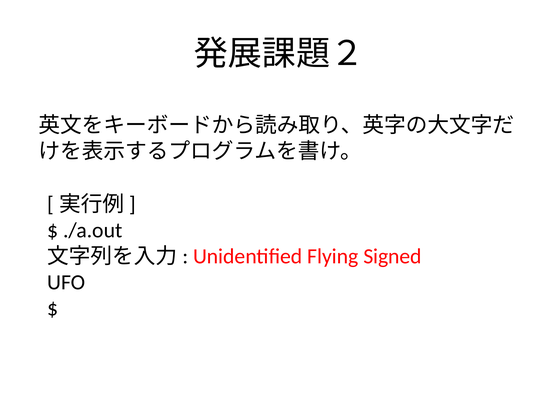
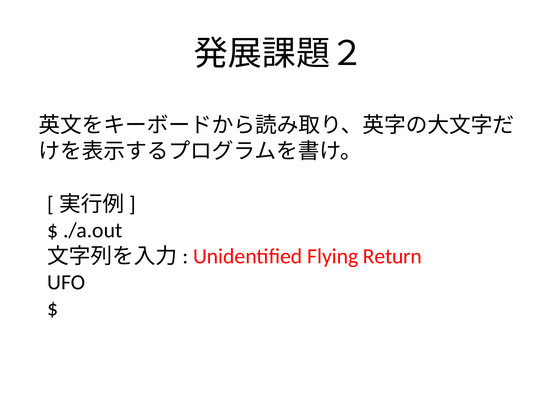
Signed: Signed -> Return (393, 257)
